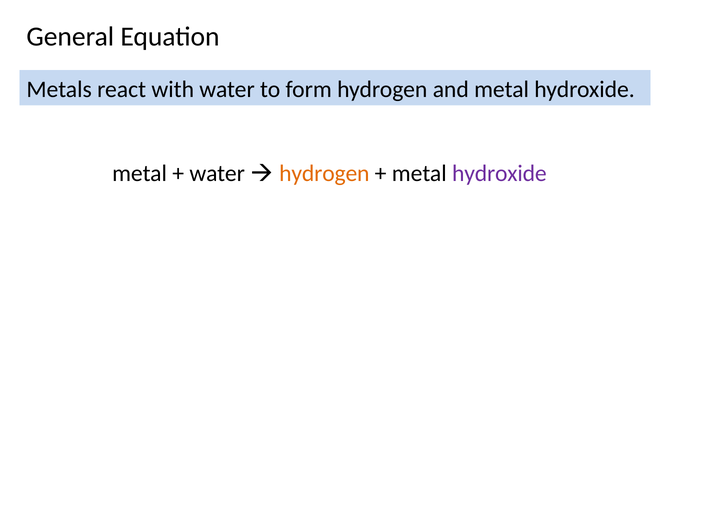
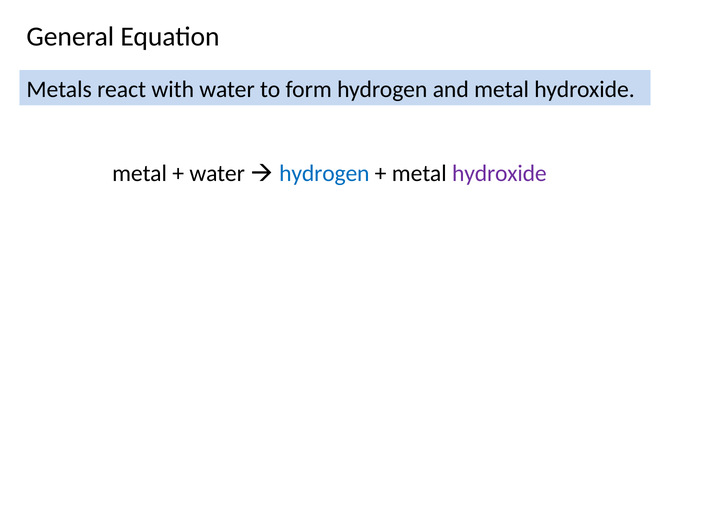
hydrogen colour: orange -> blue (324, 174)
